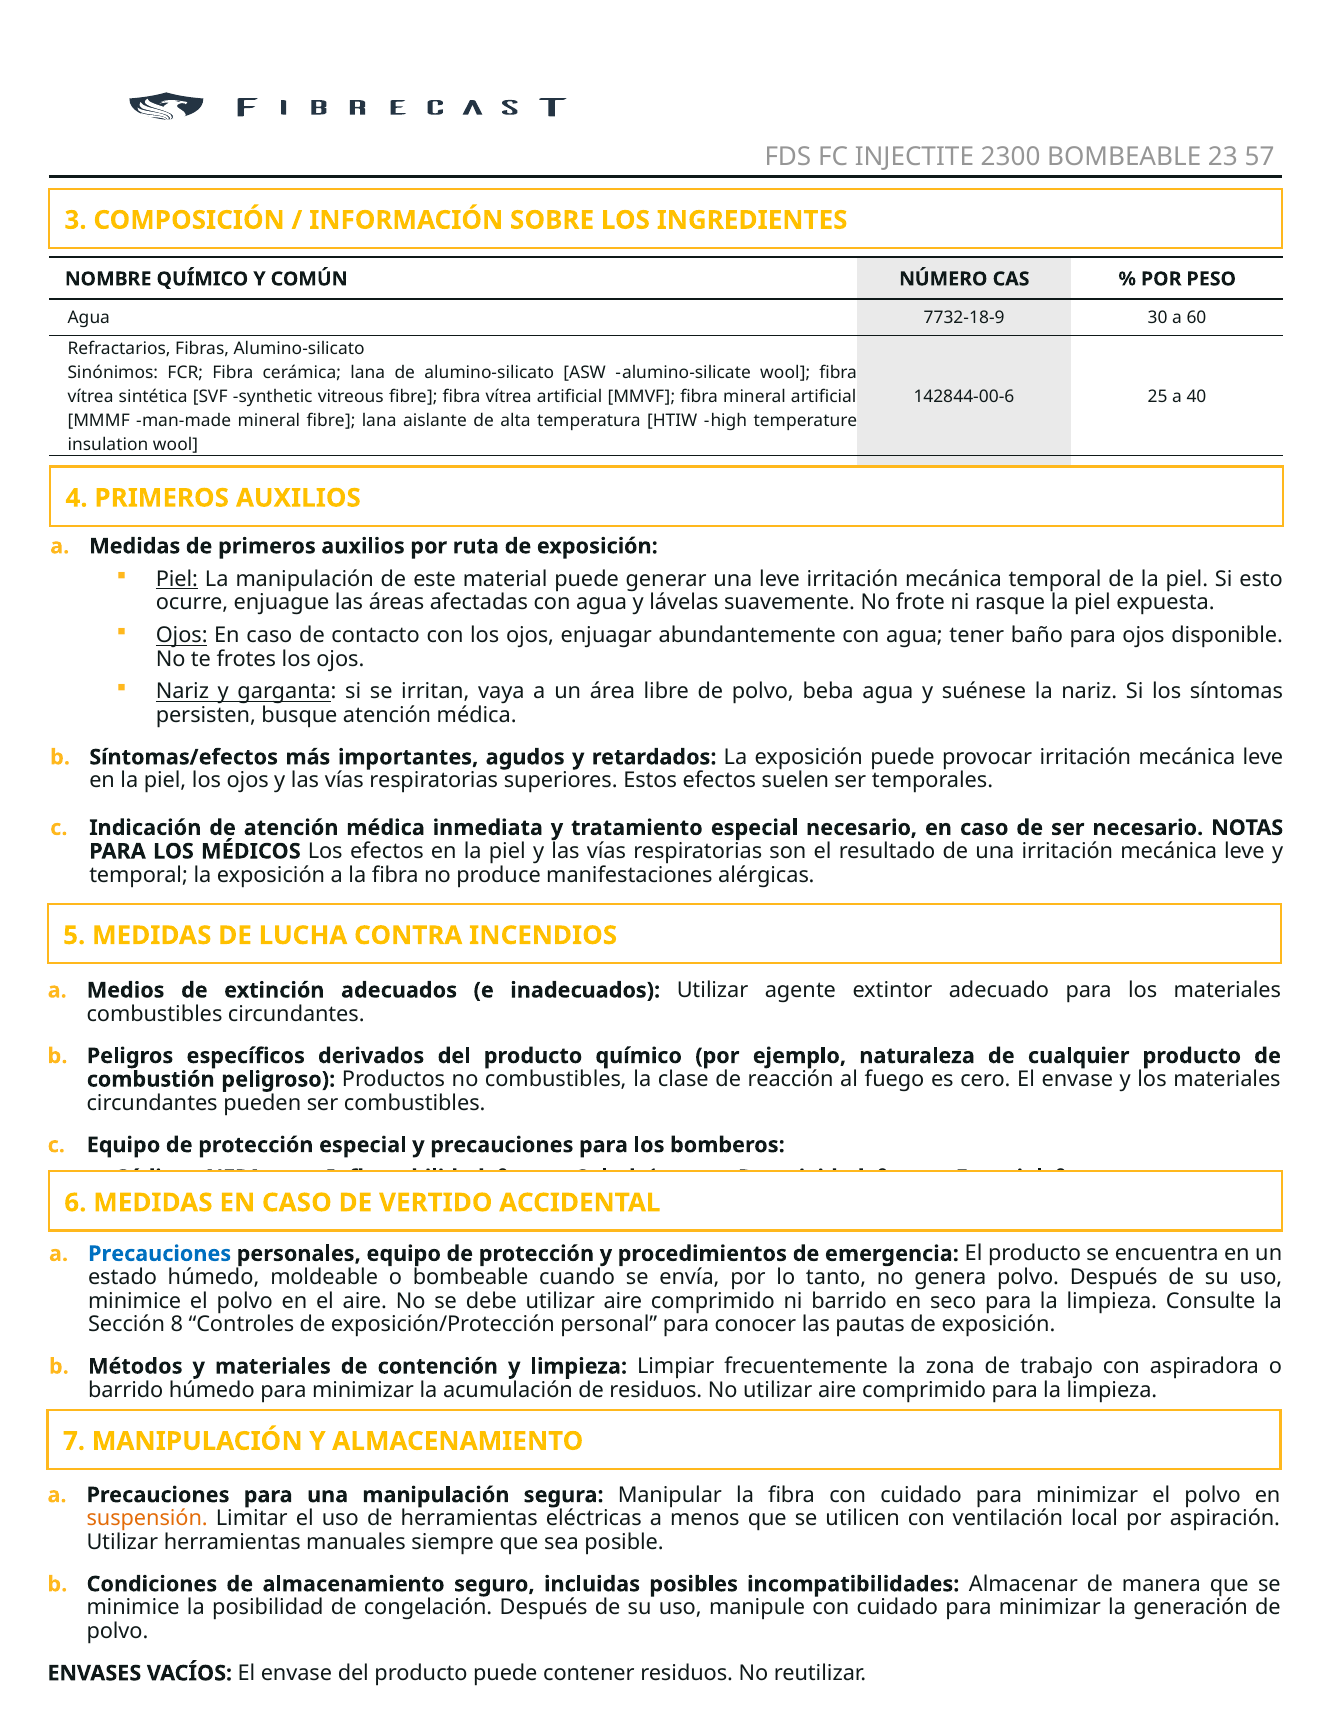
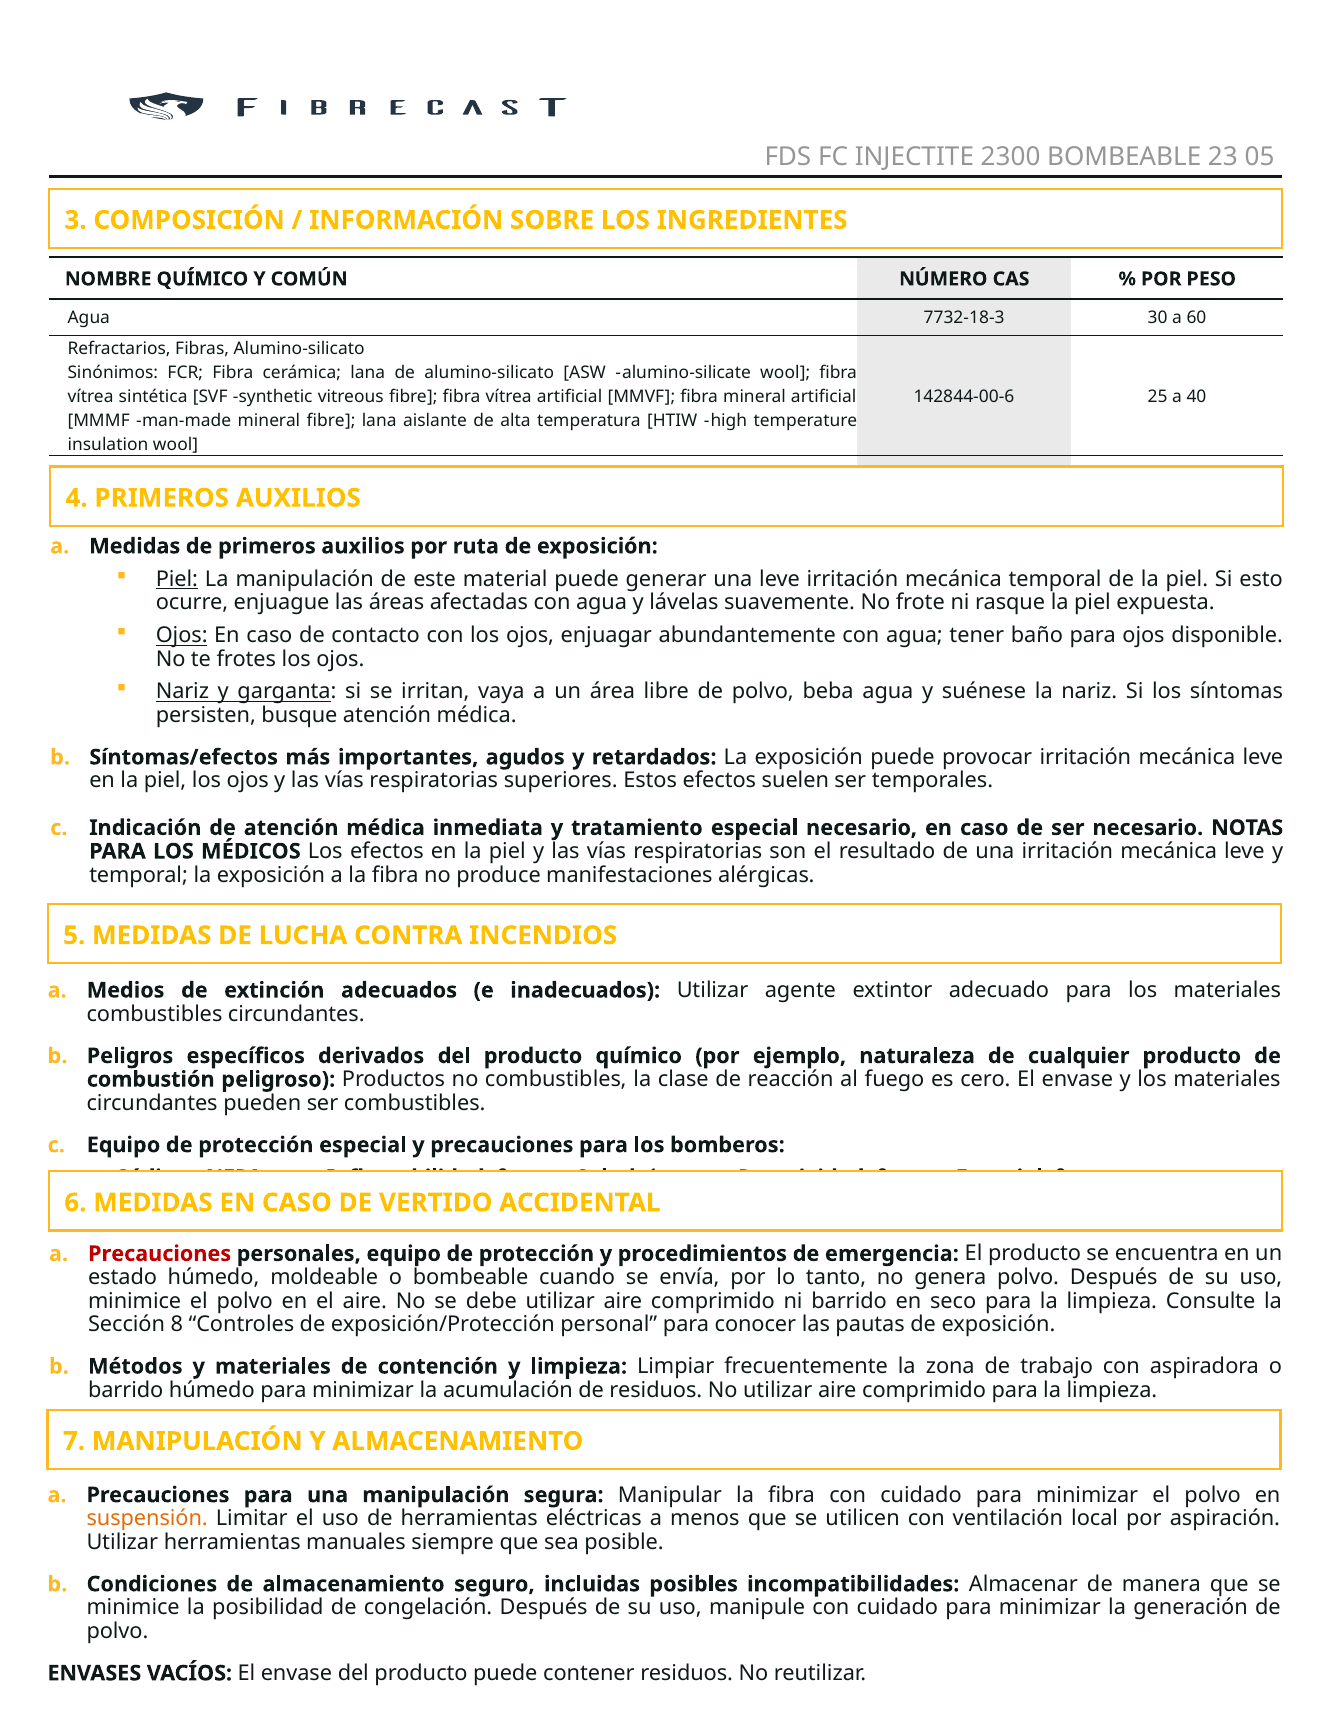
57: 57 -> 05 (1260, 157)
7732-18-9: 7732-18-9 -> 7732-18-3 (964, 318)
Precauciones colour: blue -> red (160, 1254)
